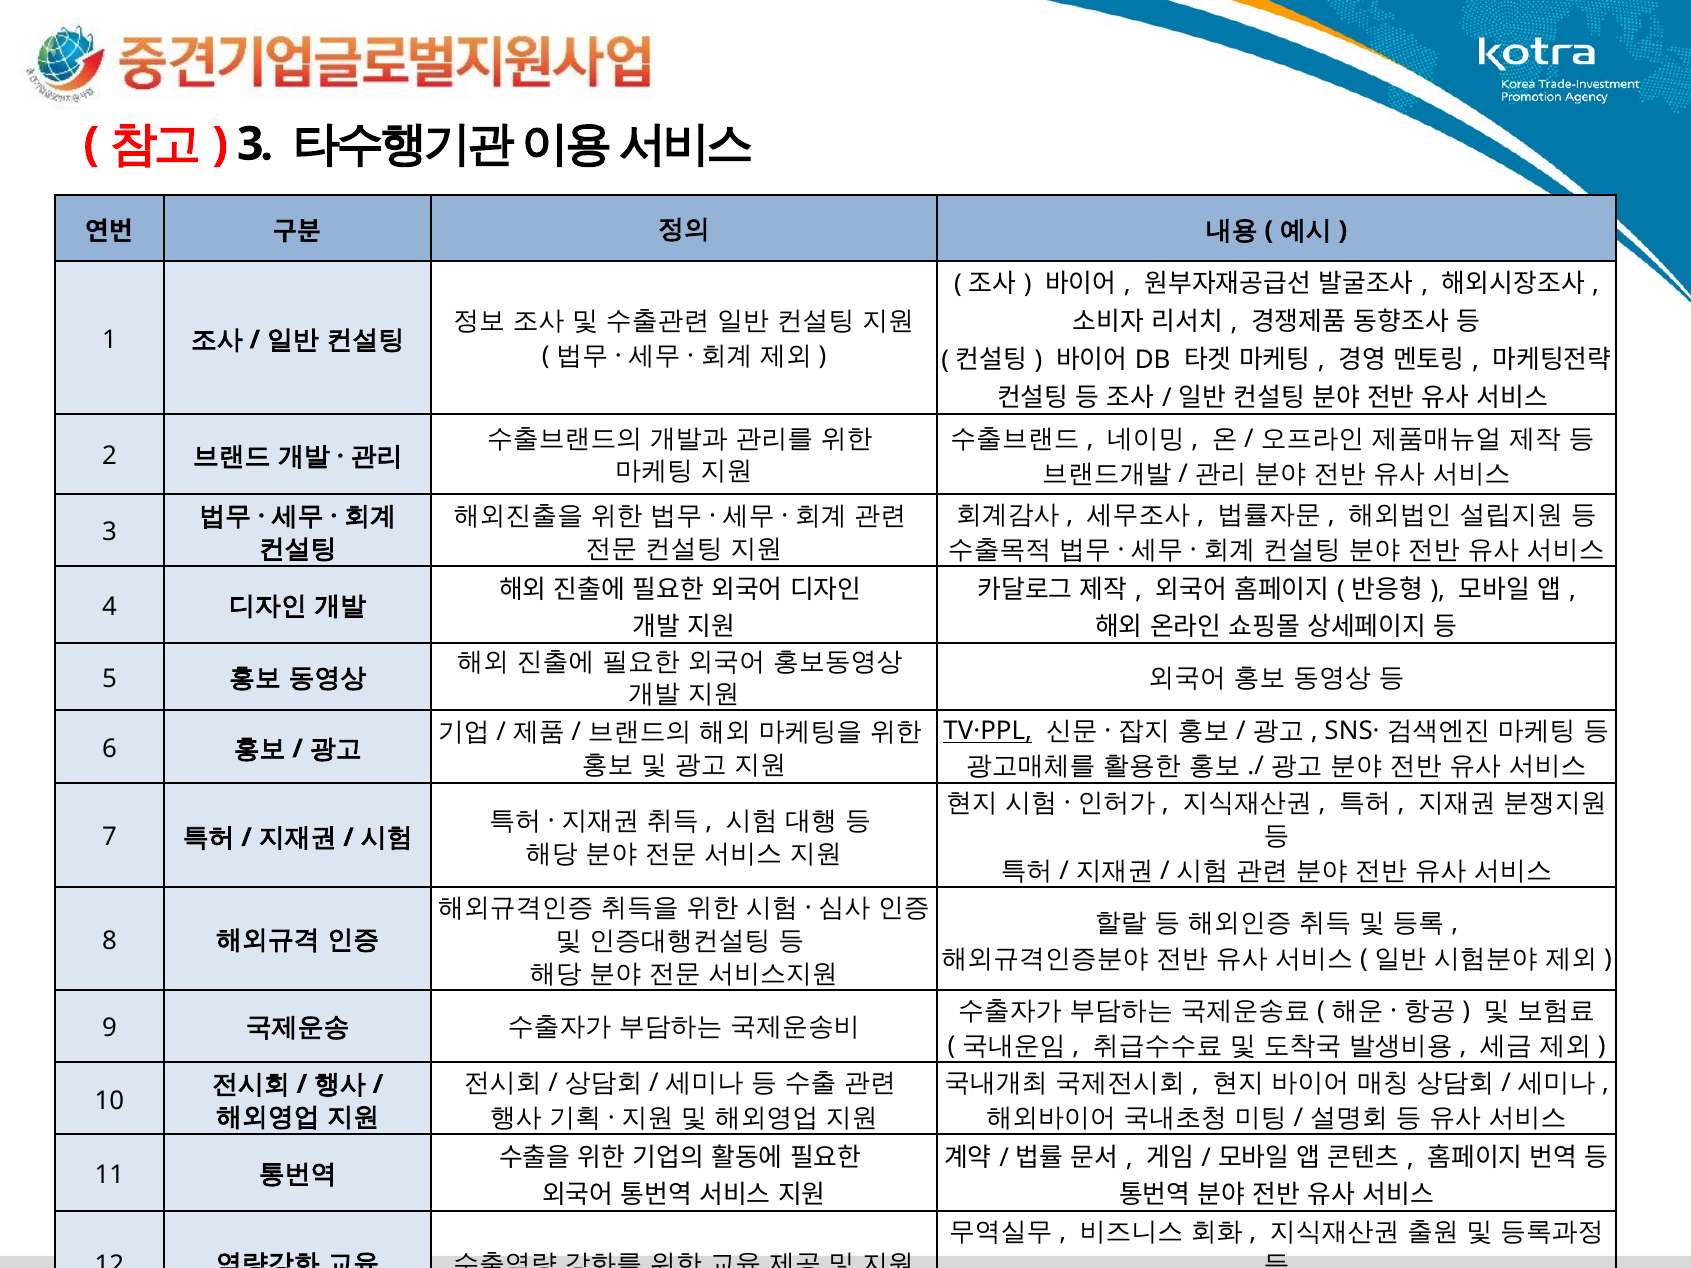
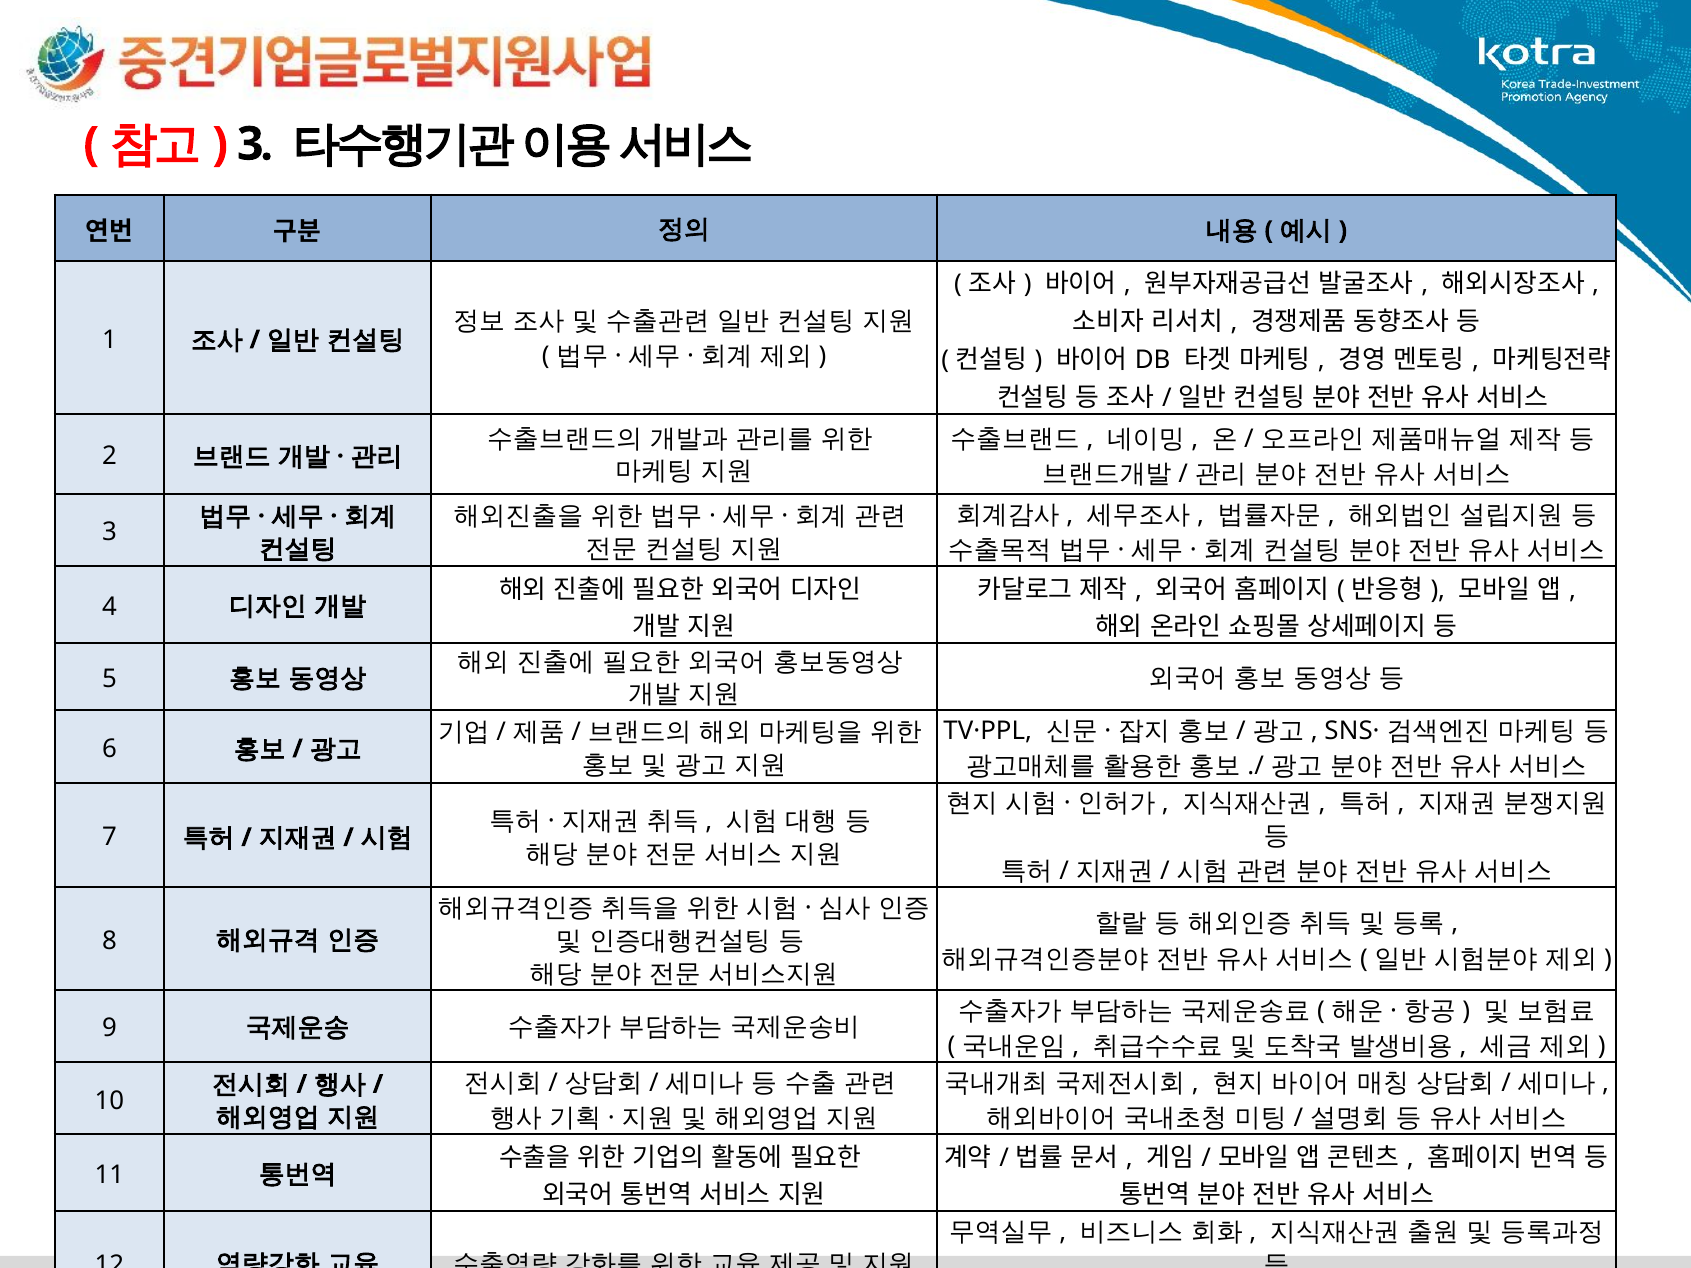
TV·PPL underline: present -> none (988, 731)
